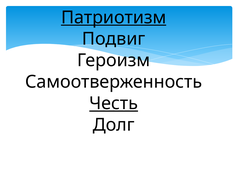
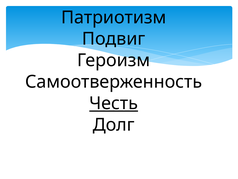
Патриотизм underline: present -> none (114, 17)
